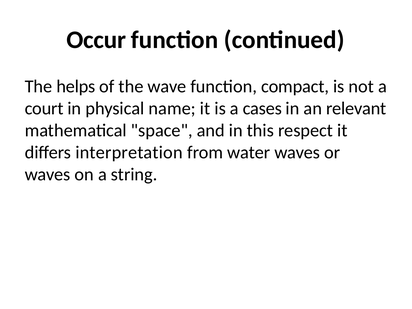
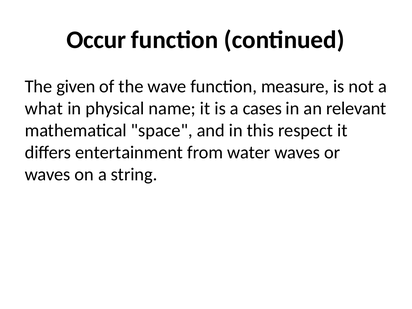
helps: helps -> given (76, 86)
compact: compact -> measure (295, 86)
court: court -> what (44, 108)
interpretation: interpretation -> entertainment (129, 152)
